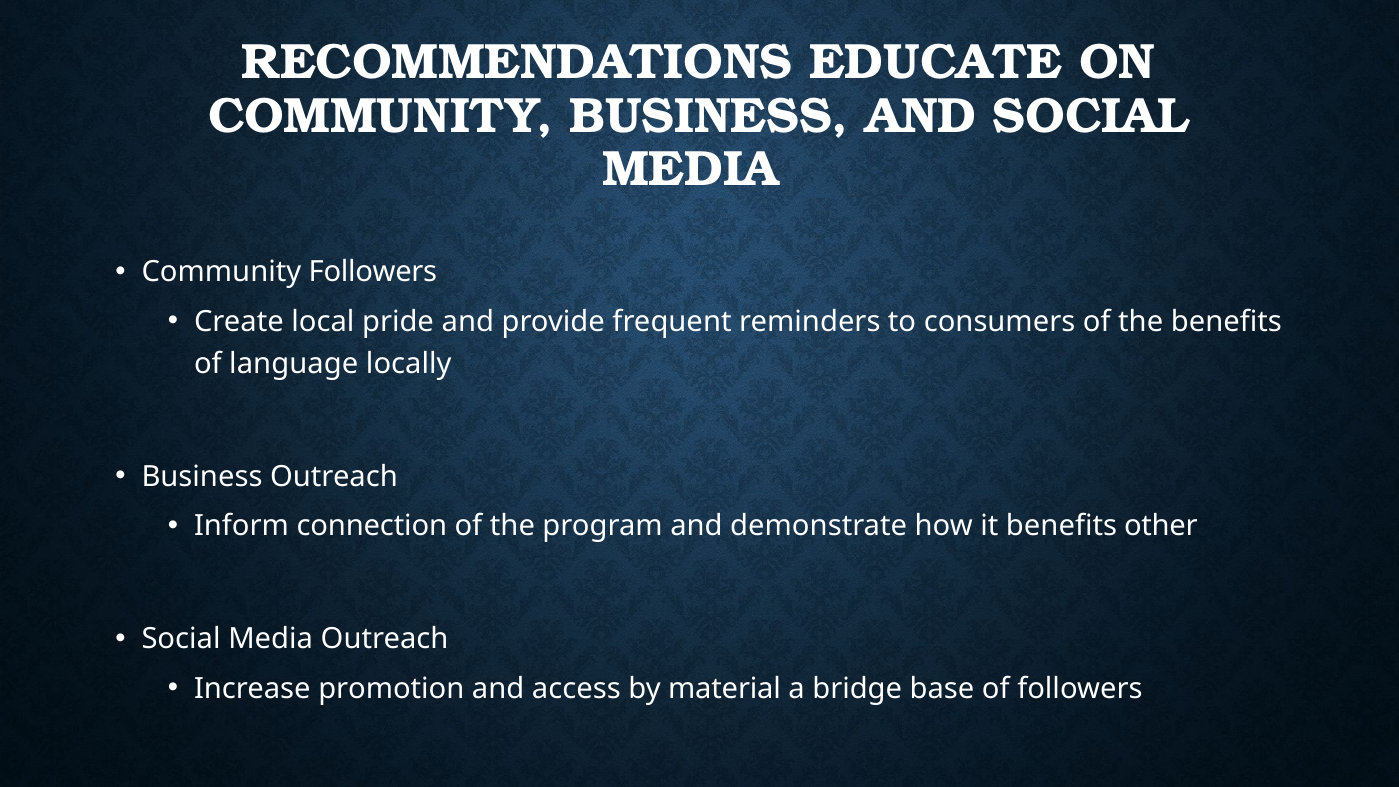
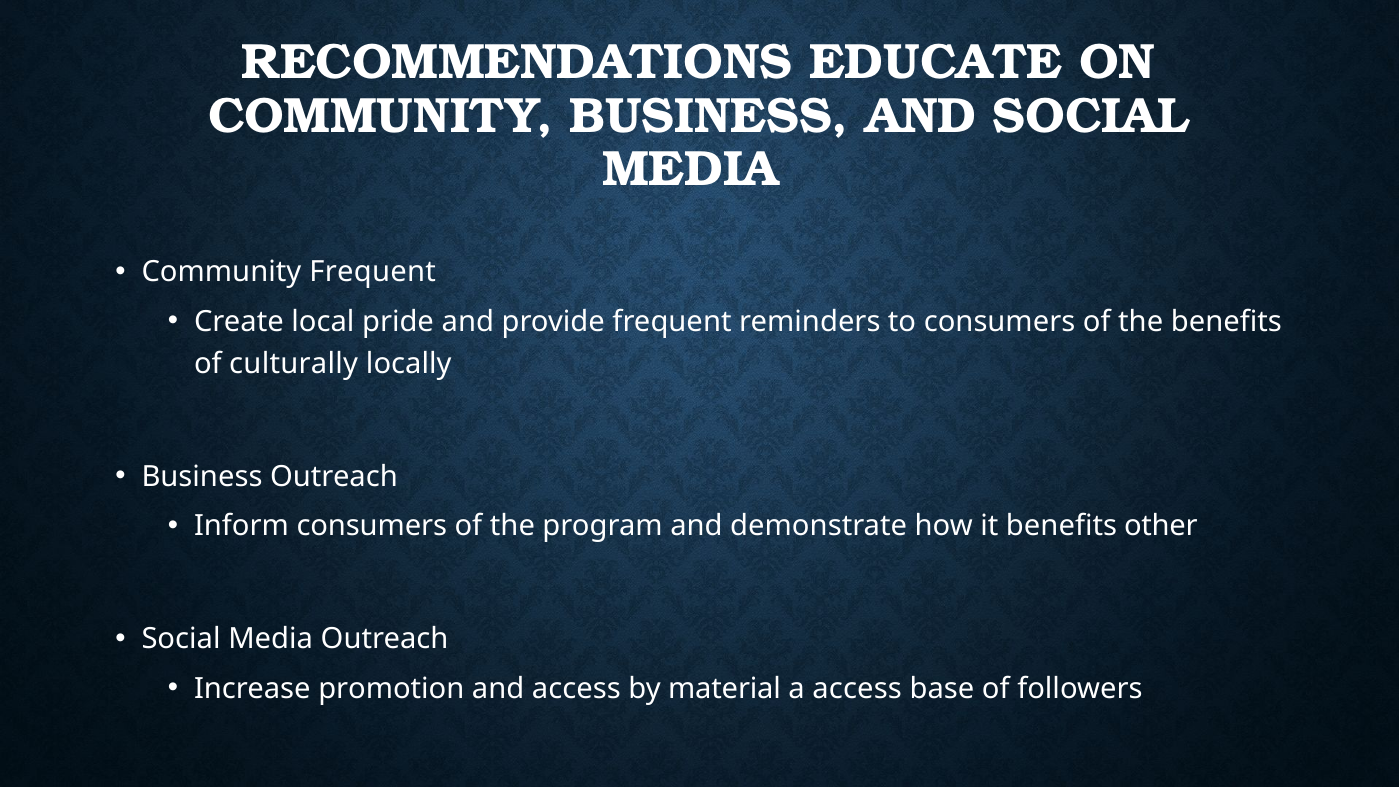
Community Followers: Followers -> Frequent (373, 272)
language: language -> culturally (294, 364)
Inform connection: connection -> consumers (372, 526)
a bridge: bridge -> access (857, 689)
